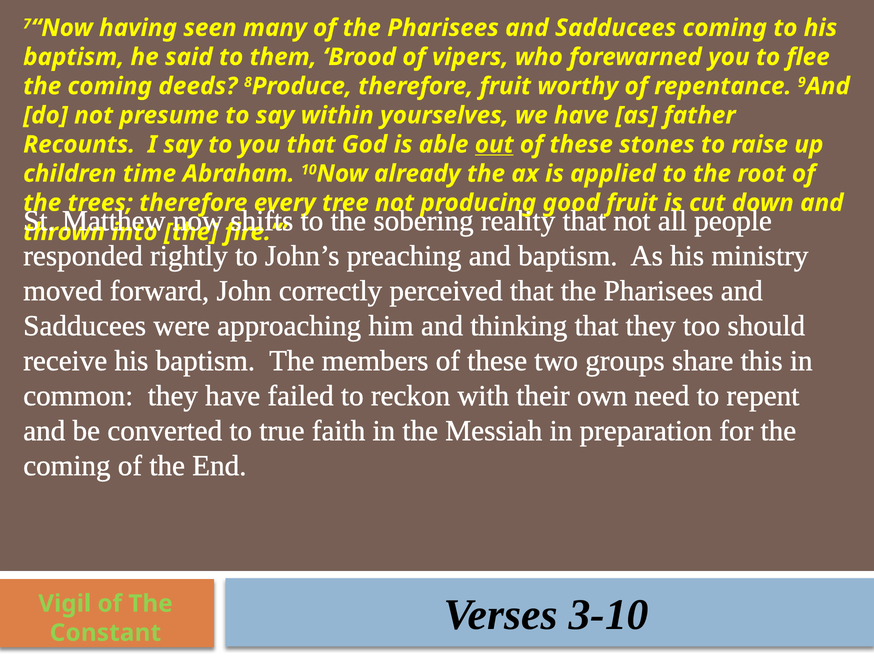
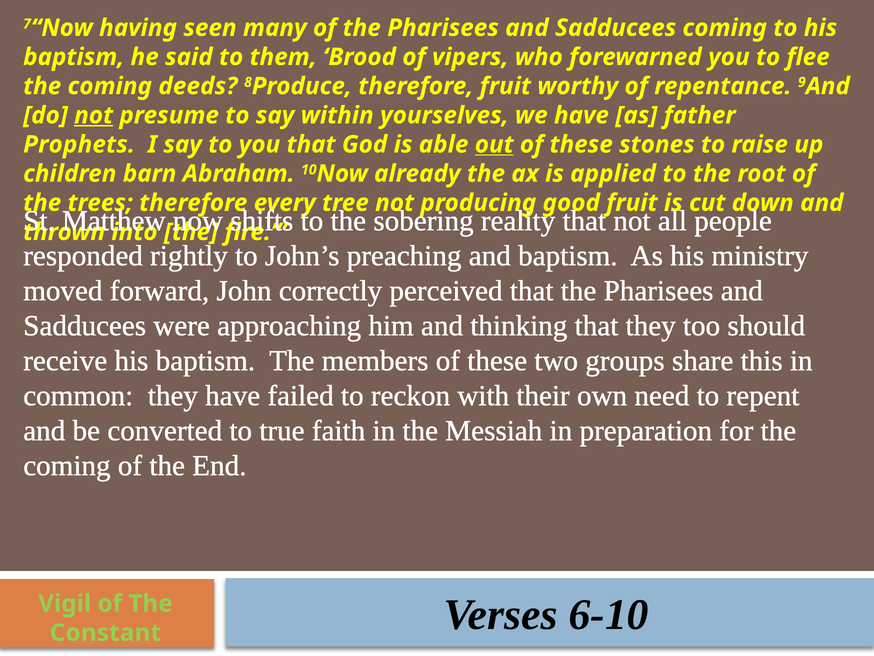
not underline: none -> present (94, 115)
Recounts: Recounts -> Prophets (79, 144)
time: time -> barn (150, 174)
3-10: 3-10 -> 6-10 (609, 614)
